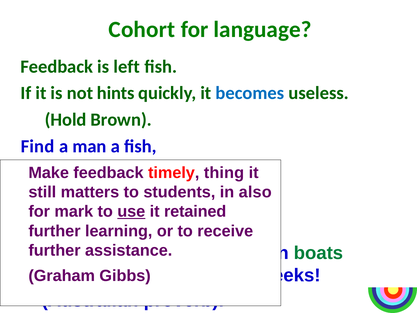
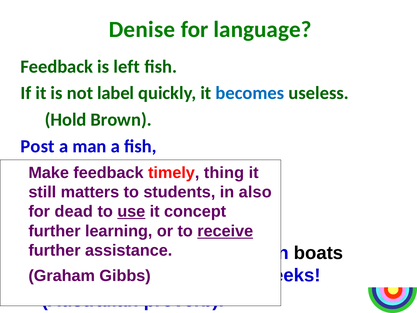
Cohort: Cohort -> Denise (142, 29)
hints: hints -> label (116, 93)
Find: Find -> Post (38, 146)
mark: mark -> dead (74, 211)
retained: retained -> concept (195, 211)
receive underline: none -> present (225, 231)
boats colour: green -> black (319, 253)
